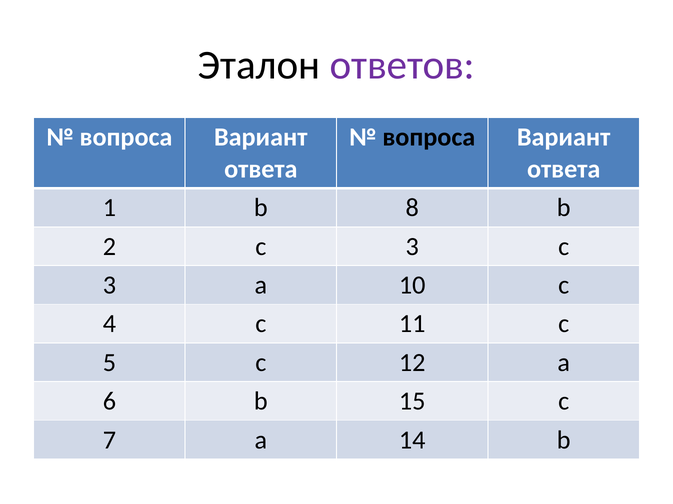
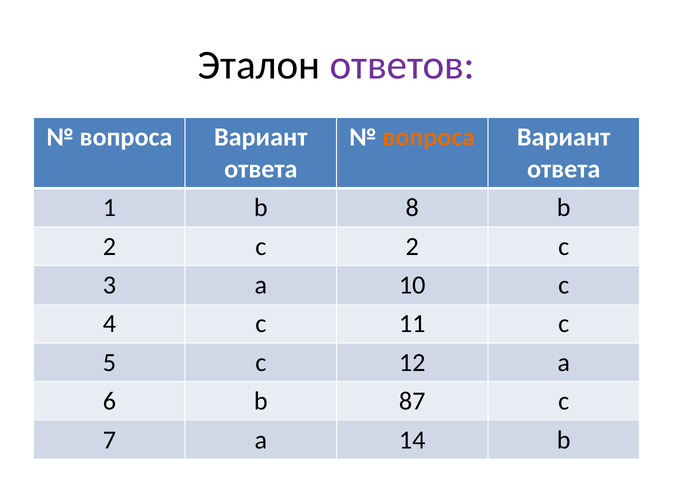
вопроса colour: black -> orange (429, 137)
2 c 3: 3 -> 2 (412, 247)
15: 15 -> 87 (412, 402)
